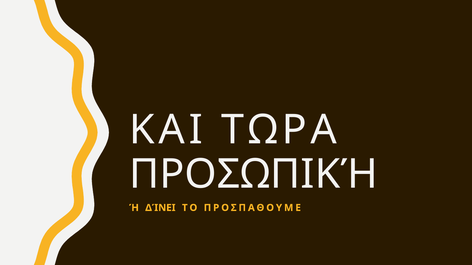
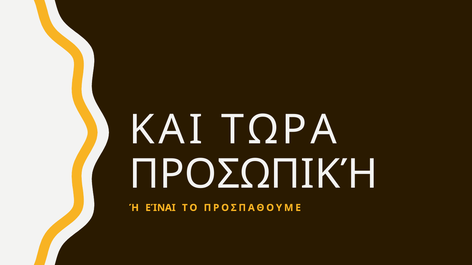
ΔΊΝΕΙ: ΔΊΝΕΙ -> ΕΊΝΑΙ (160, 208)
